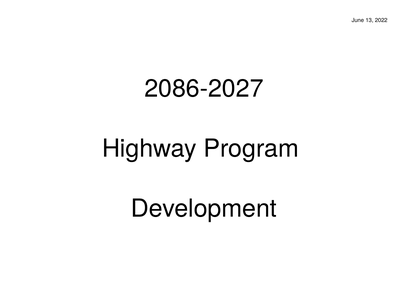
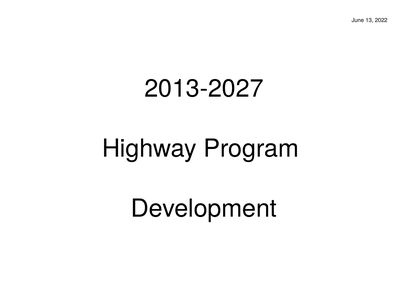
2086-2027: 2086-2027 -> 2013-2027 (204, 89)
